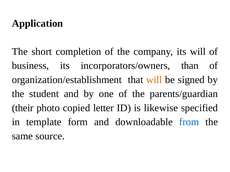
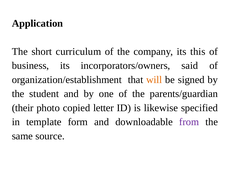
completion: completion -> curriculum (78, 52)
its will: will -> this (198, 52)
than: than -> said (190, 66)
from colour: blue -> purple (189, 122)
